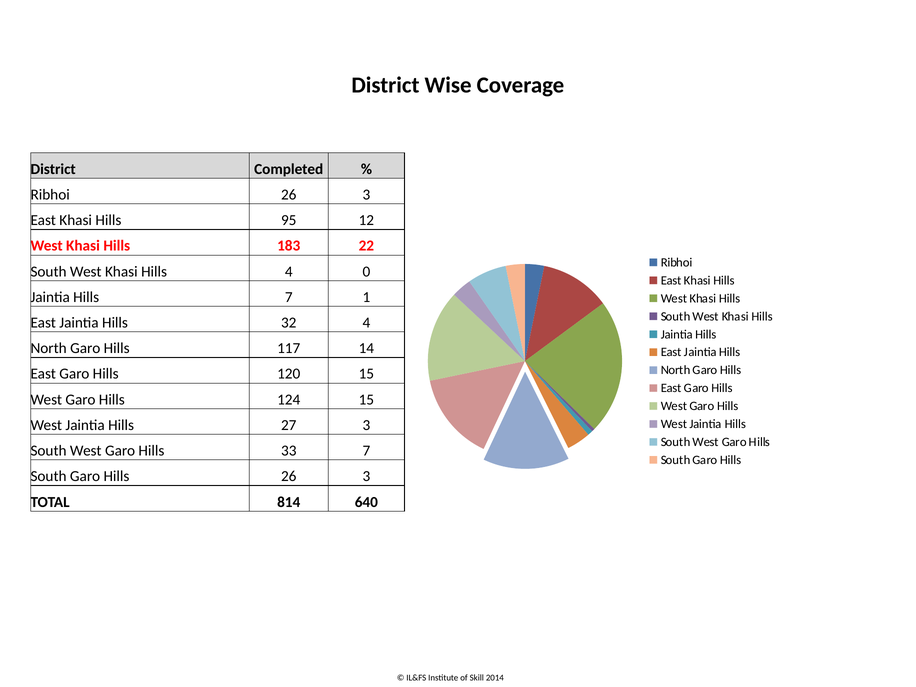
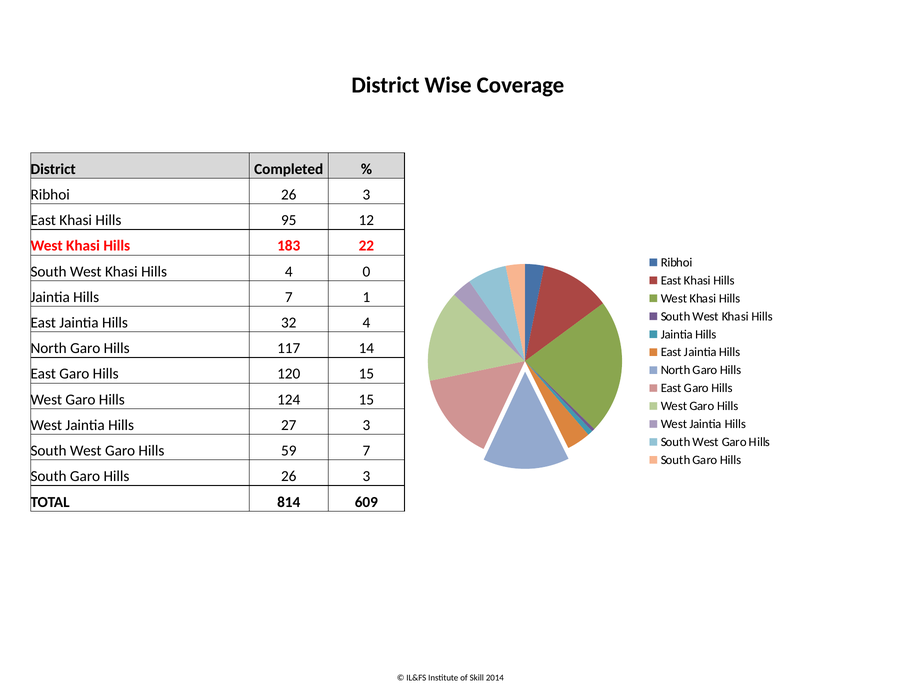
33: 33 -> 59 (289, 451)
640: 640 -> 609 (366, 502)
